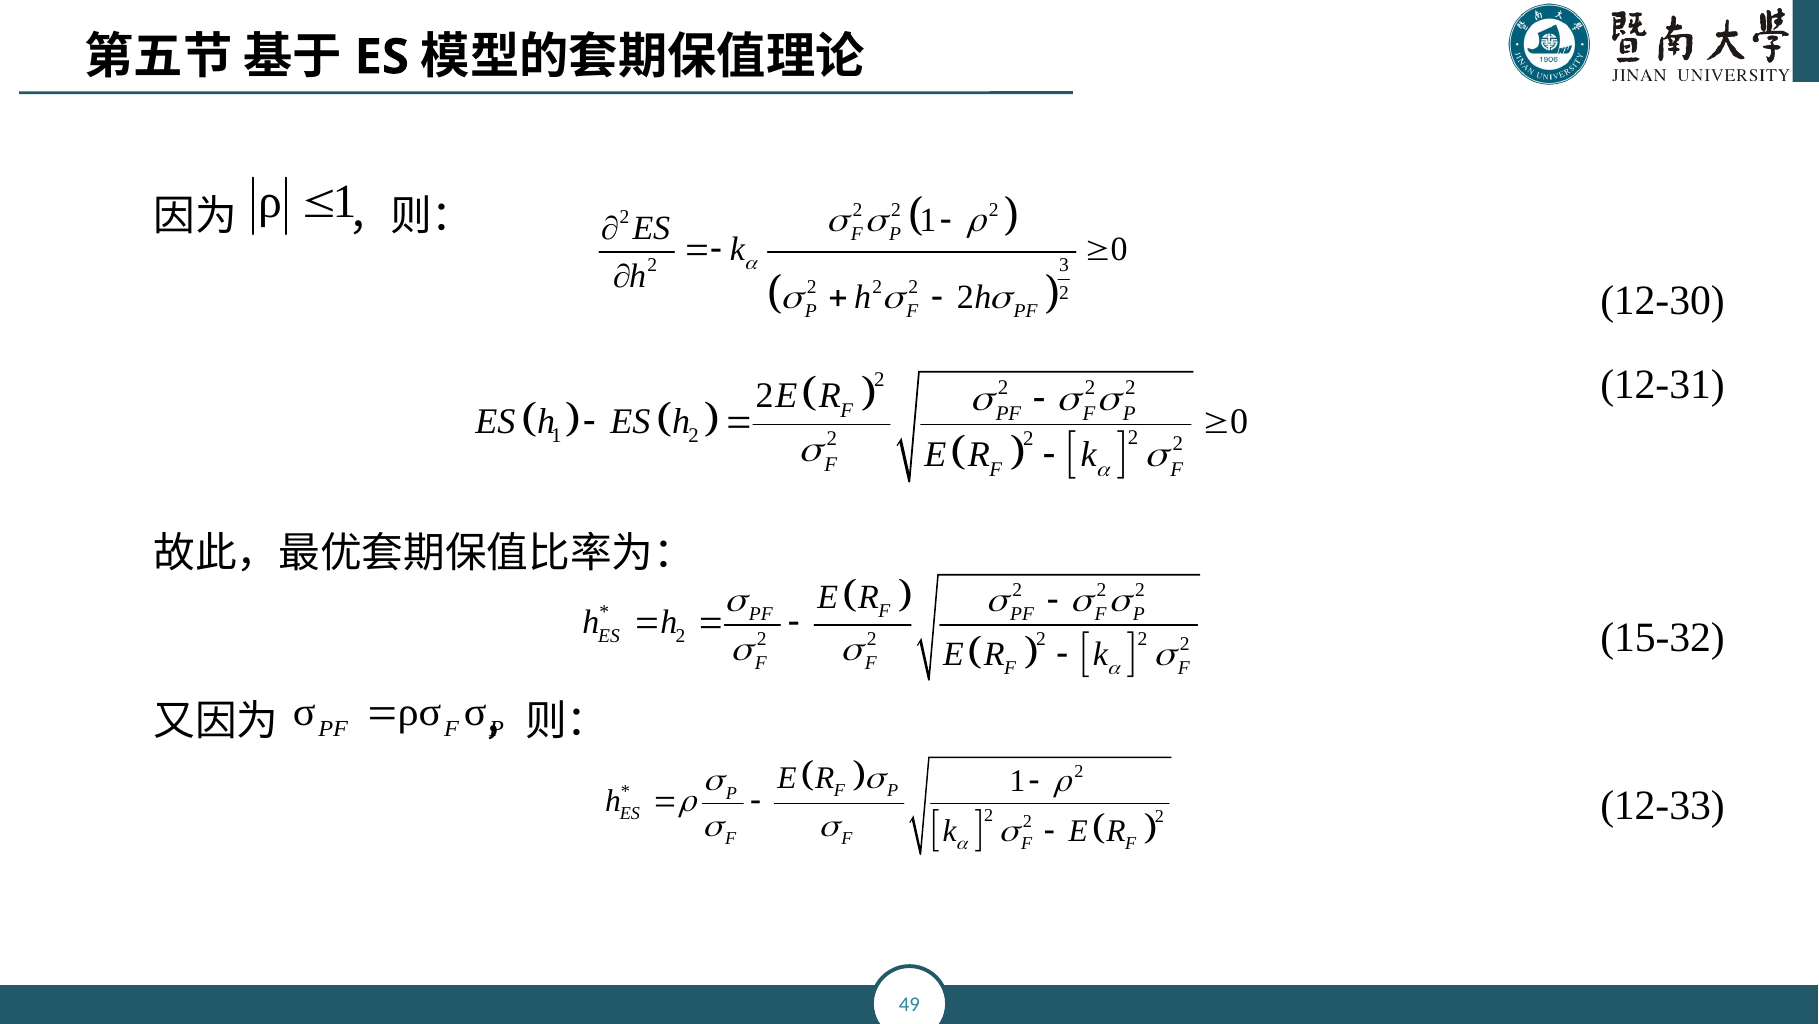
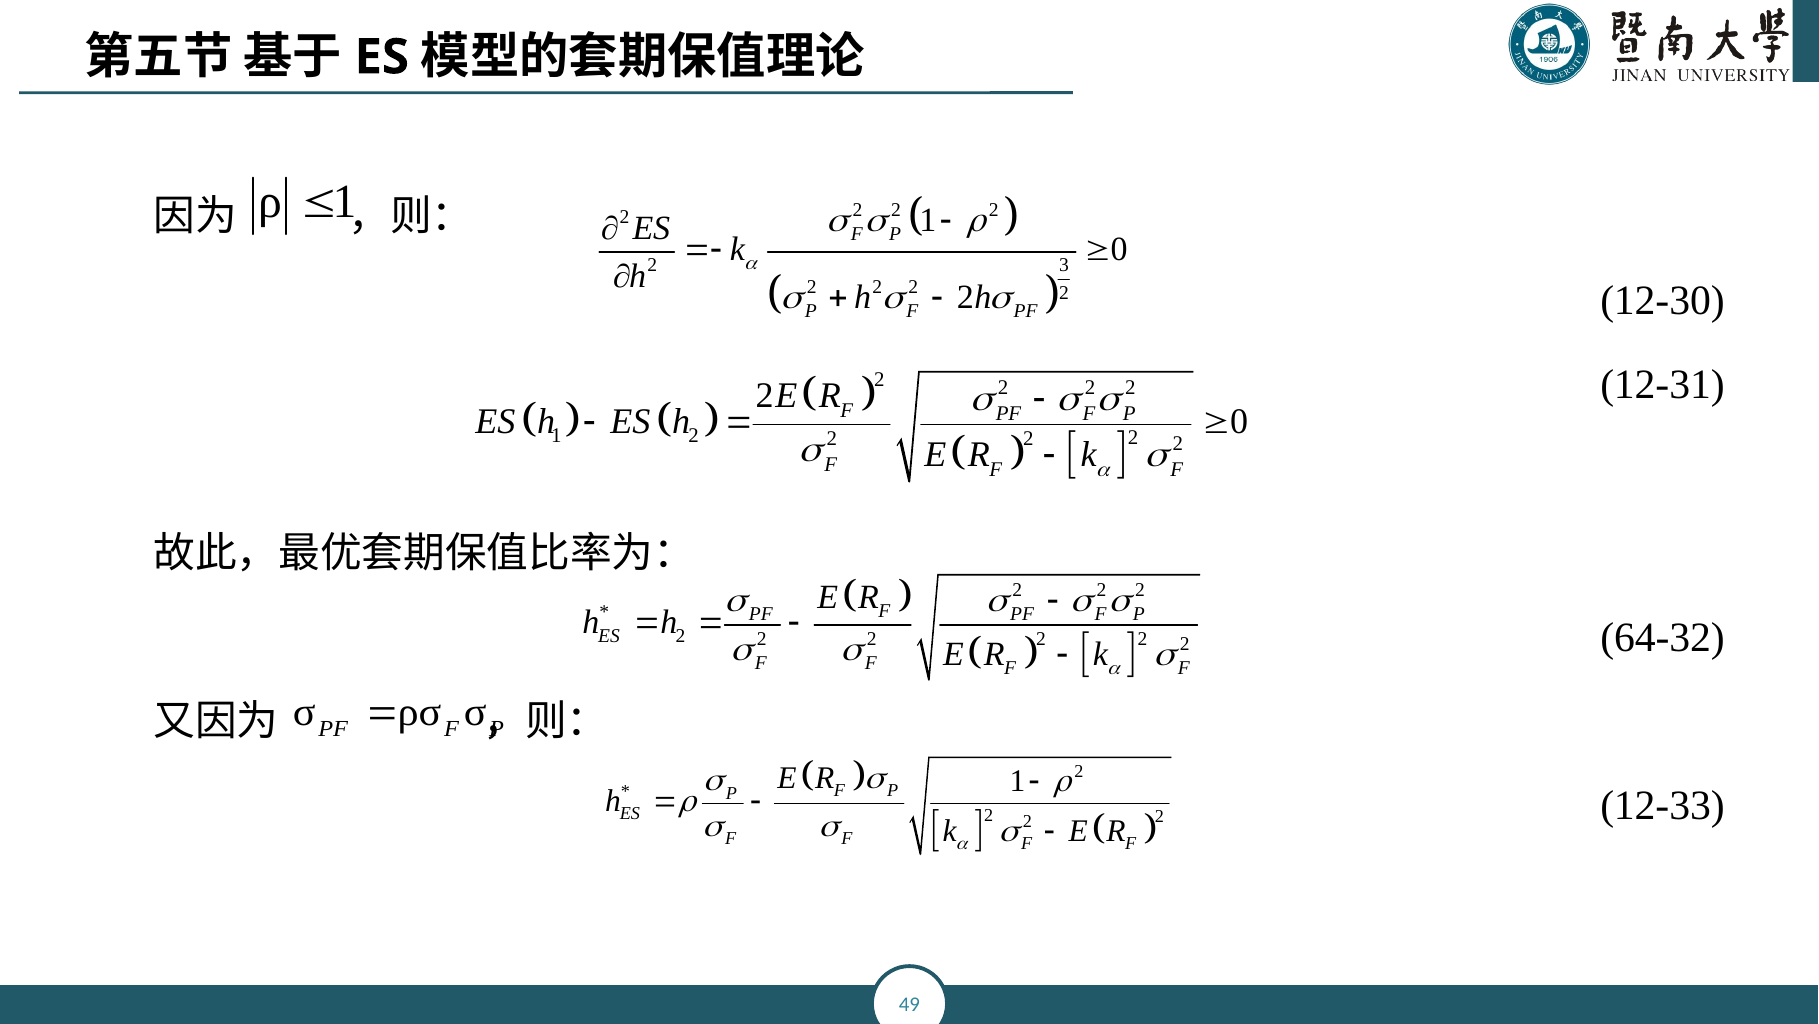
15-32: 15-32 -> 64-32 (1663, 637)
